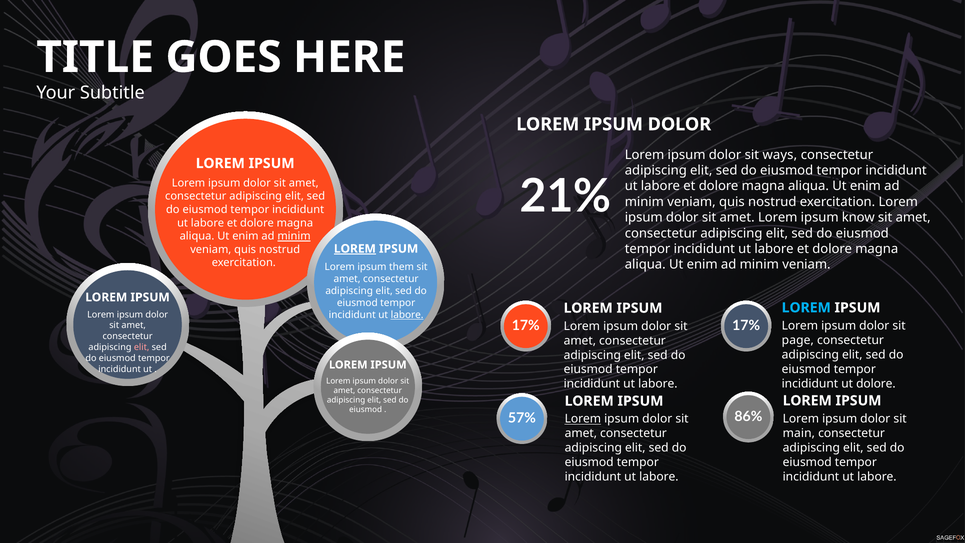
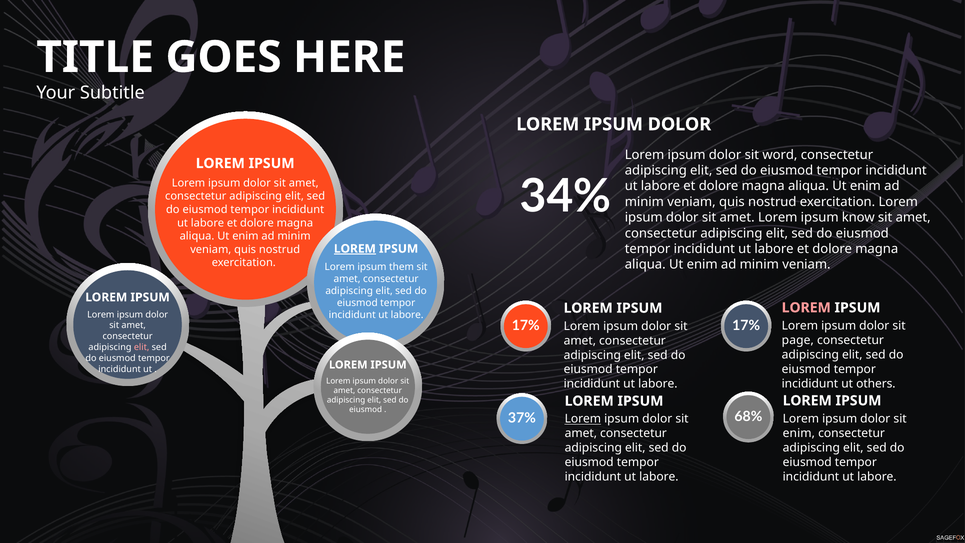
ways: ways -> word (780, 155)
21%: 21% -> 34% (566, 197)
minim underline: present -> none (294, 236)
LOREM colour: light blue -> pink (806, 308)
labore underline: present -> none (407, 315)
ut dolore: dolore -> others (876, 383)
86%: 86% -> 68% (748, 416)
57%: 57% -> 37% (522, 418)
main: main -> enim (799, 433)
